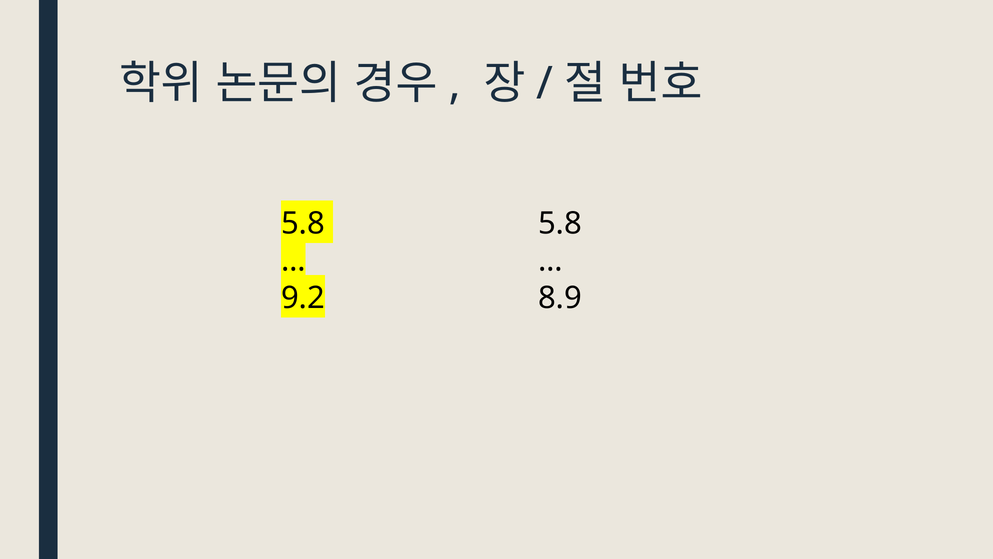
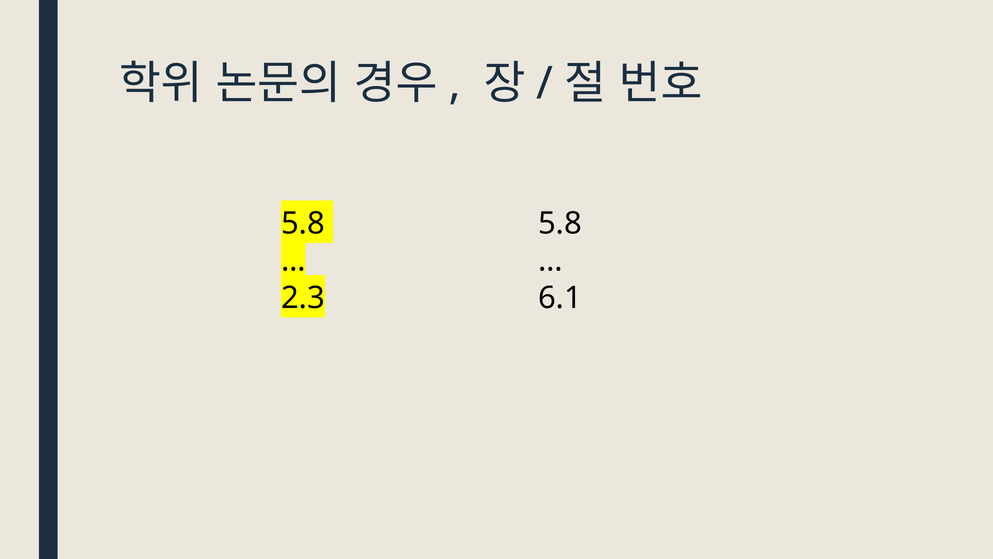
9.2: 9.2 -> 2.3 (303, 298)
8.9: 8.9 -> 6.1 (560, 298)
